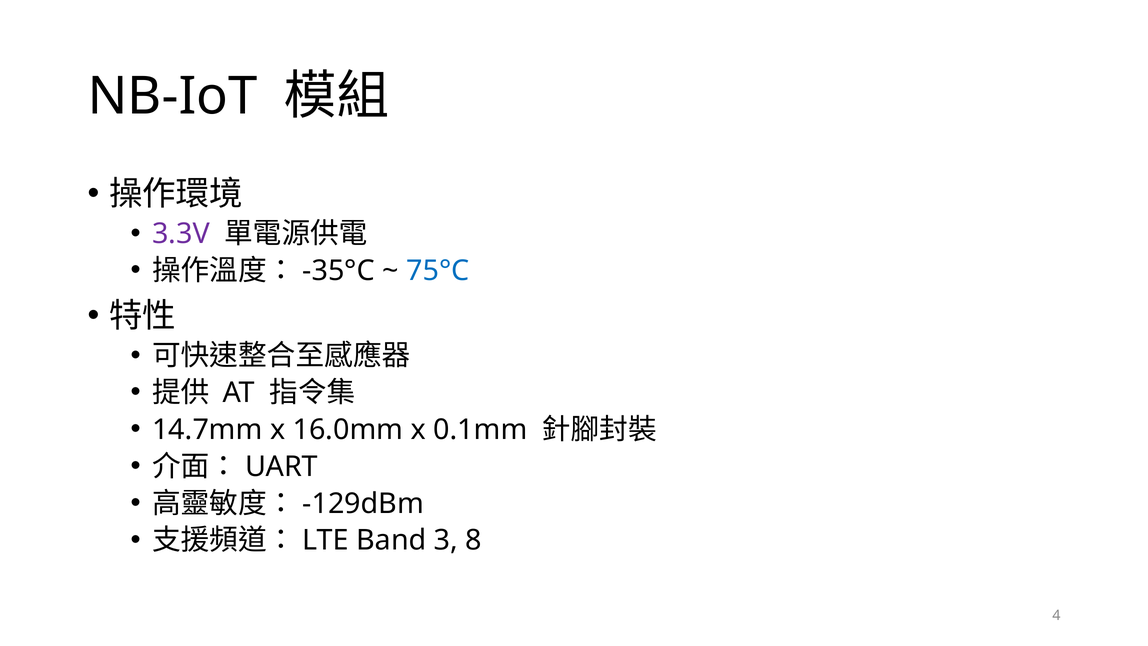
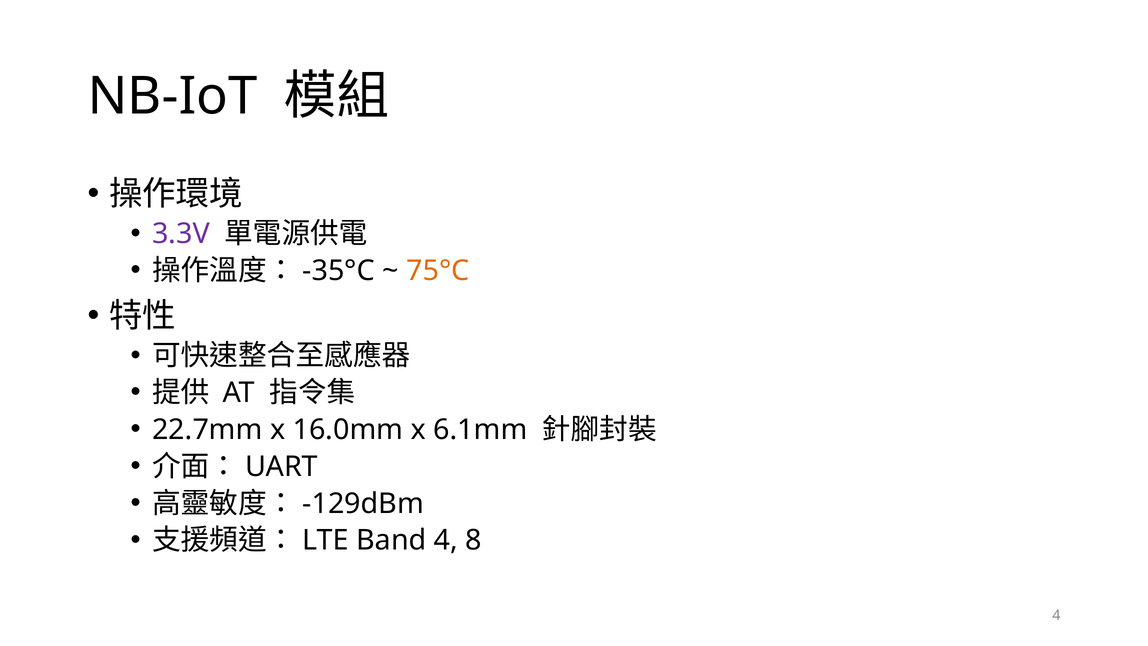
75°C colour: blue -> orange (438, 271)
14.7mm: 14.7mm -> 22.7mm (207, 429)
0.1mm: 0.1mm -> 6.1mm (480, 429)
Band 3: 3 -> 4 (446, 540)
